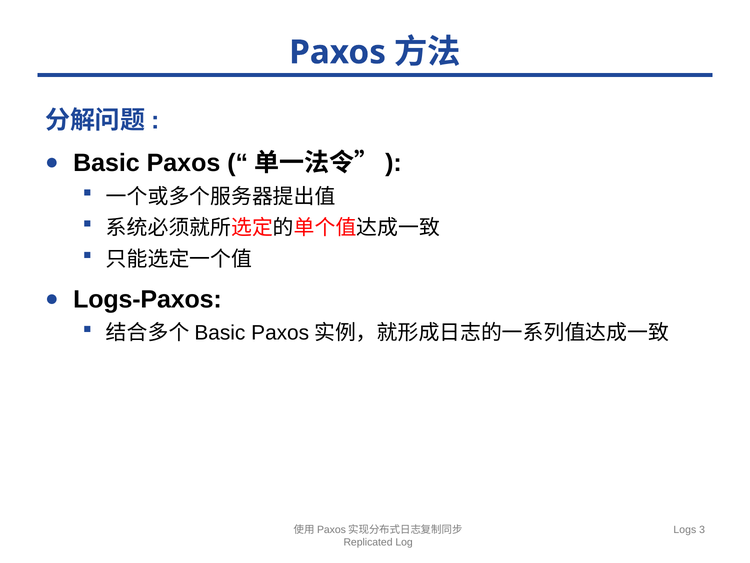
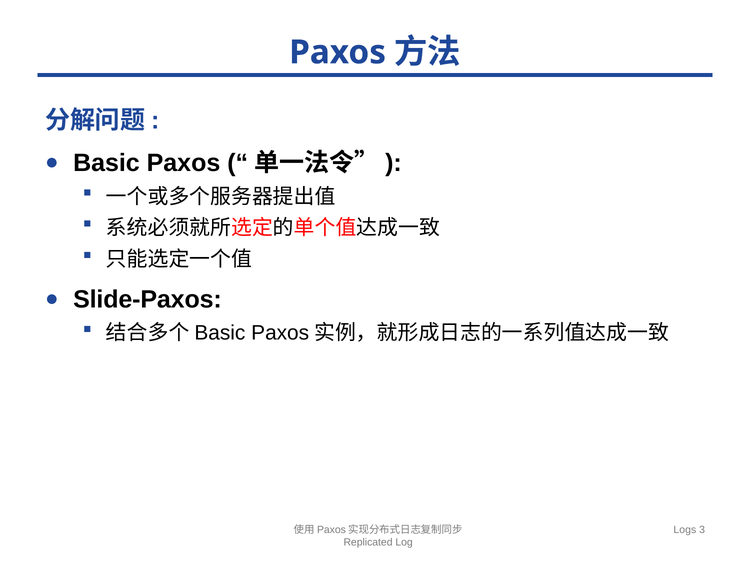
Logs-Paxos: Logs-Paxos -> Slide-Paxos (147, 299)
